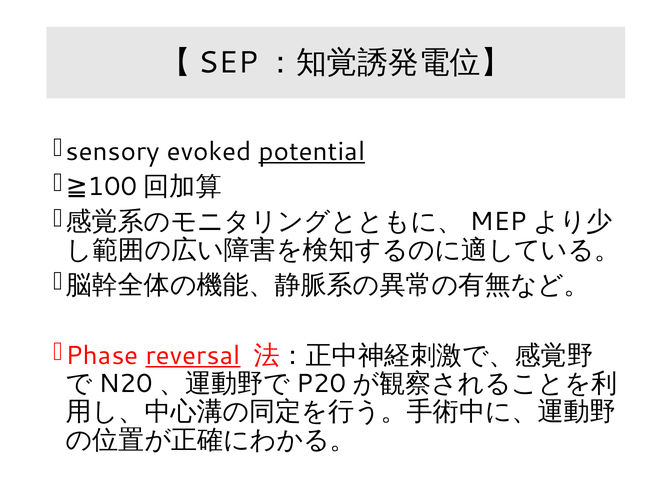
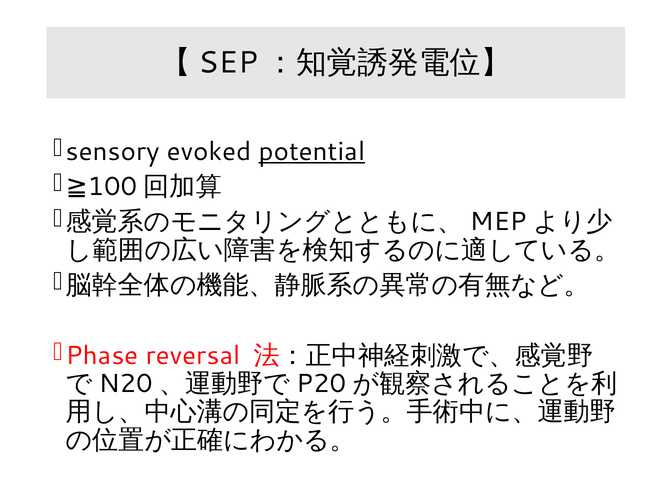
reversal underline: present -> none (193, 356)
